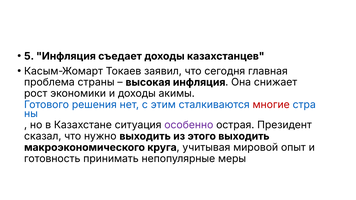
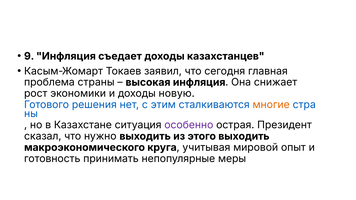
5: 5 -> 9 (29, 56)
акимы: акимы -> новую (177, 94)
многие colour: red -> orange (271, 105)
